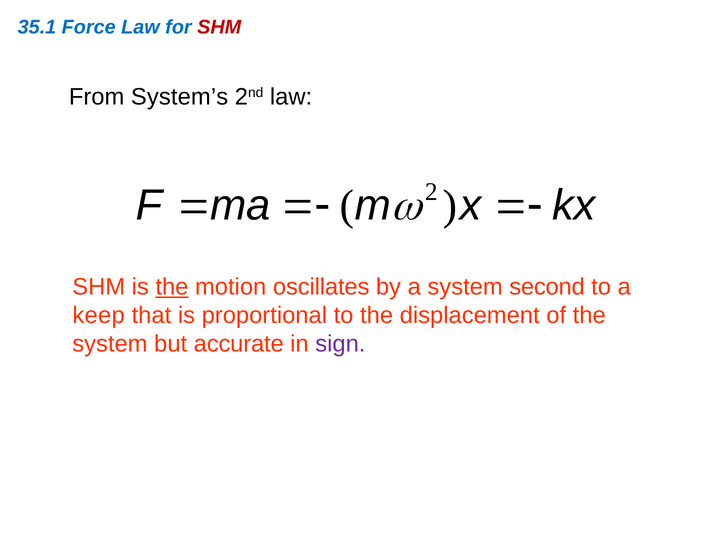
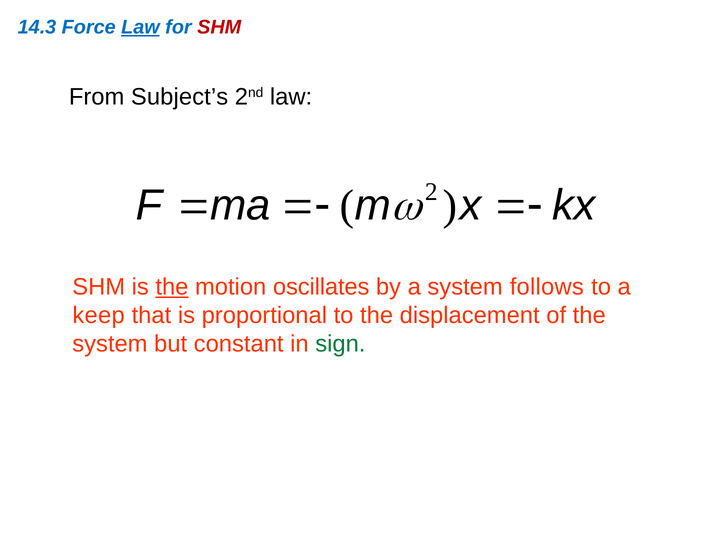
35.1: 35.1 -> 14.3 (37, 27)
Law underline: none -> present (140, 27)
System’s: System’s -> Subject’s (180, 97)
second: second -> follows (547, 287)
accurate: accurate -> constant (239, 344)
sign colour: purple -> green (340, 344)
